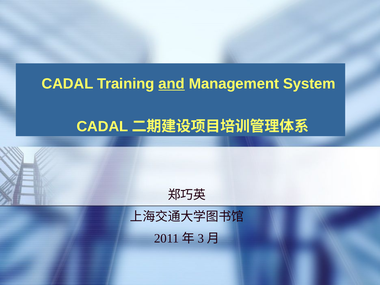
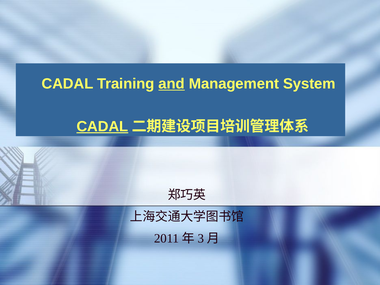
CADAL underline: none -> present (102, 126)
